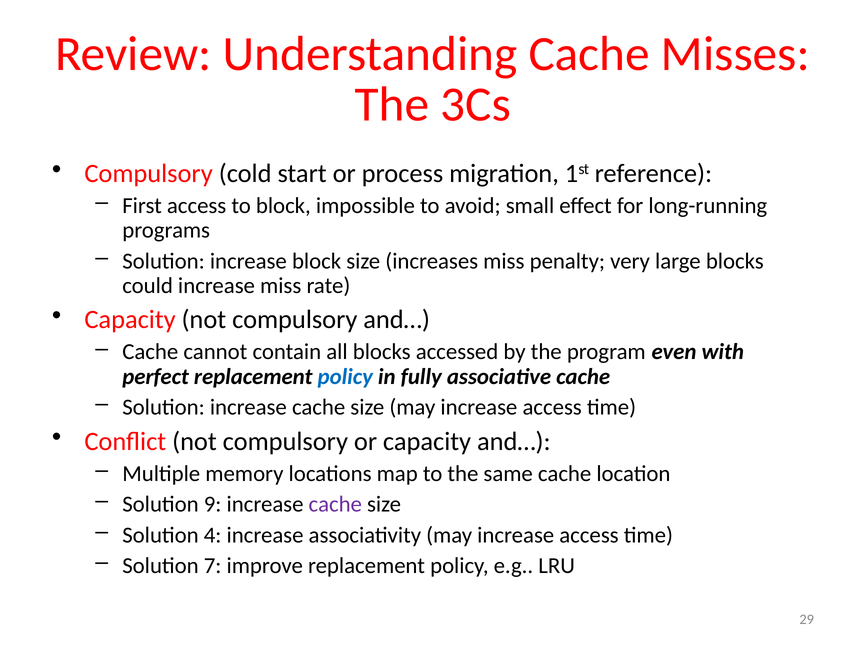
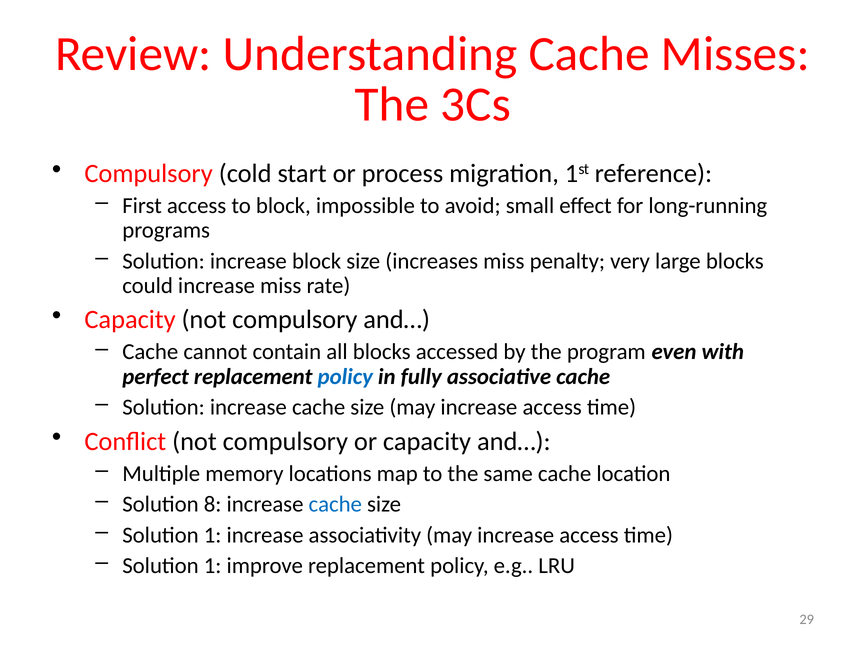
9: 9 -> 8 (213, 505)
cache colour: purple -> blue (335, 505)
4: 4 -> 1 (213, 535)
7: 7 -> 1 (213, 566)
